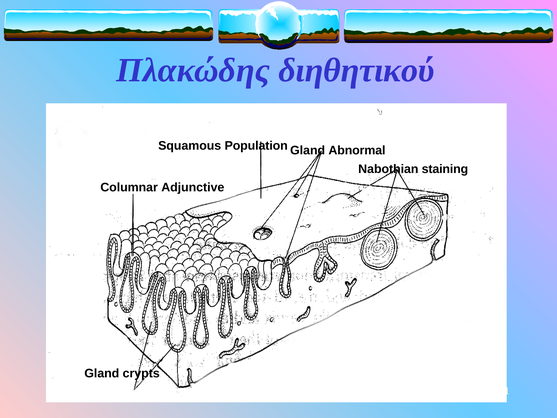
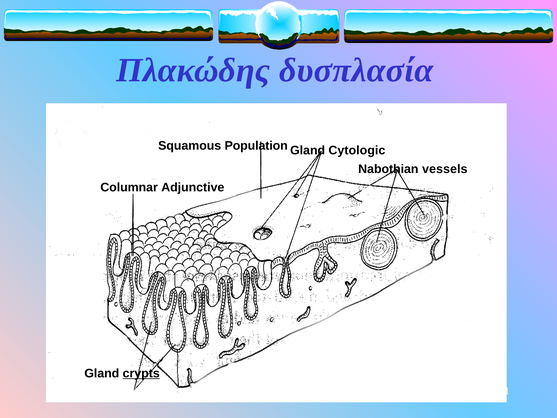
διηθητικού: διηθητικού -> δυσπλασία (356, 70)
Abnormal: Abnormal -> Cytologic (357, 150)
staining: staining -> vessels (445, 169)
crypts underline: none -> present (141, 373)
